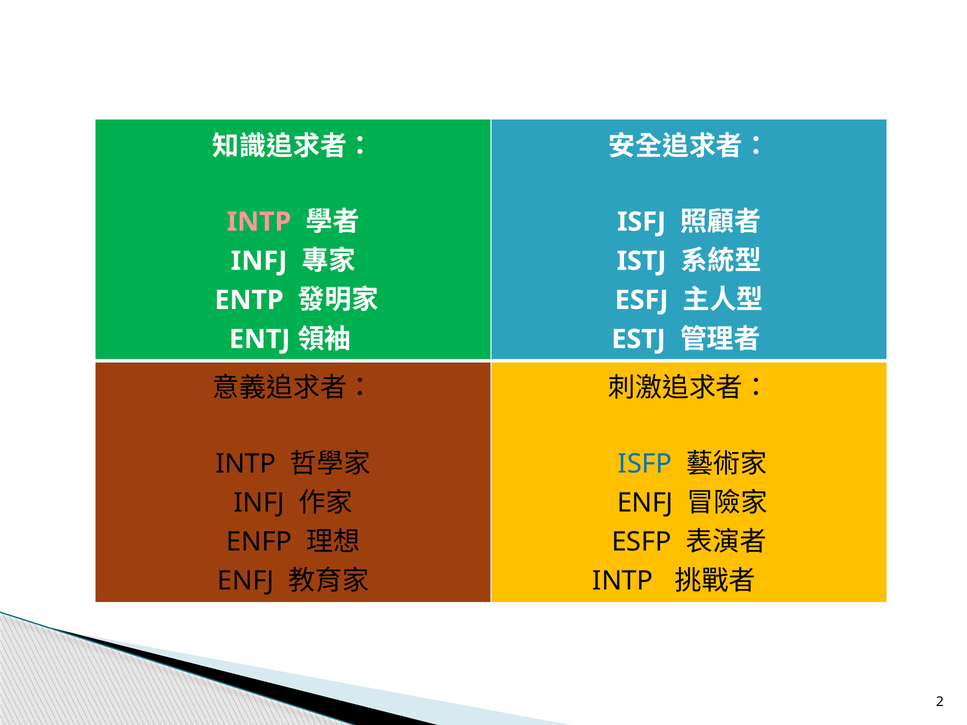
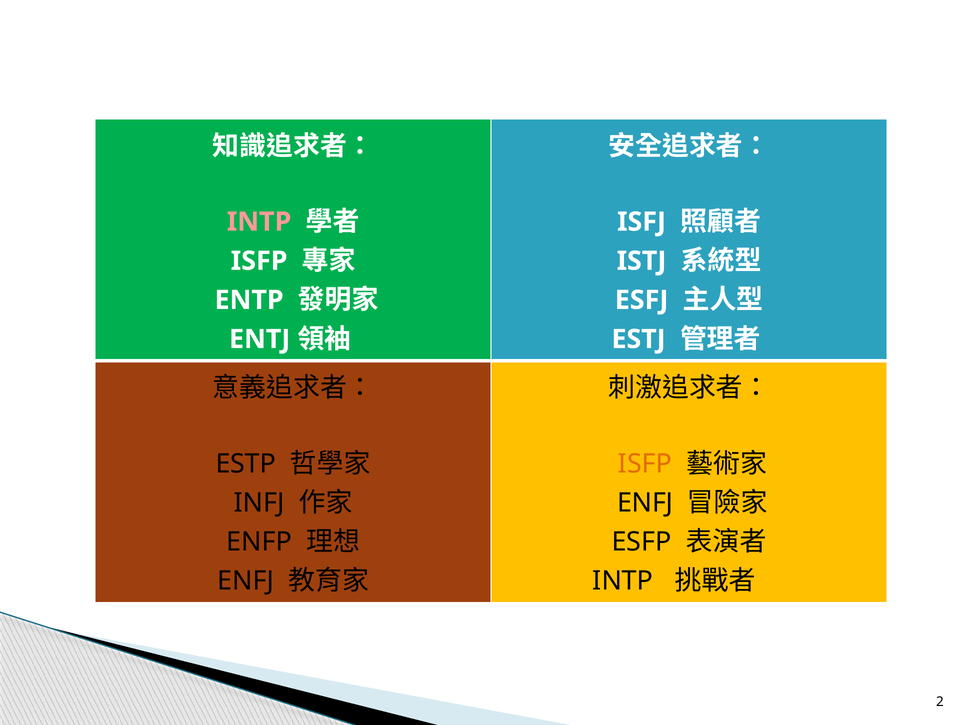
INFJ: INFJ -> ISFP (259, 261)
INTP: INTP -> ESTP (246, 464)
ISFP colour: blue -> orange (645, 464)
